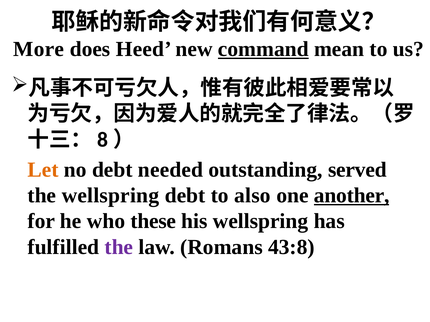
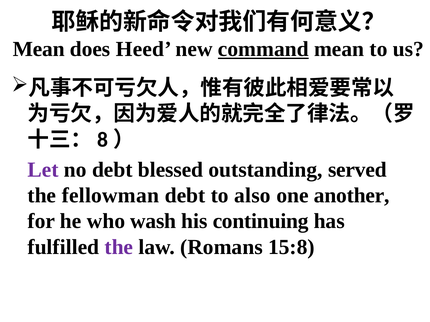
More: More -> Mean (39, 49)
Let colour: orange -> purple (43, 170)
needed: needed -> blessed (171, 170)
the wellspring: wellspring -> fellowman (110, 196)
another underline: present -> none (352, 196)
these: these -> wash (153, 222)
his wellspring: wellspring -> continuing (261, 222)
43:8: 43:8 -> 15:8 (291, 247)
